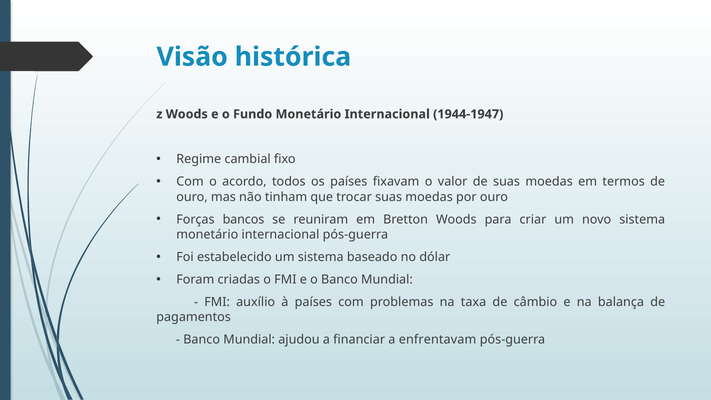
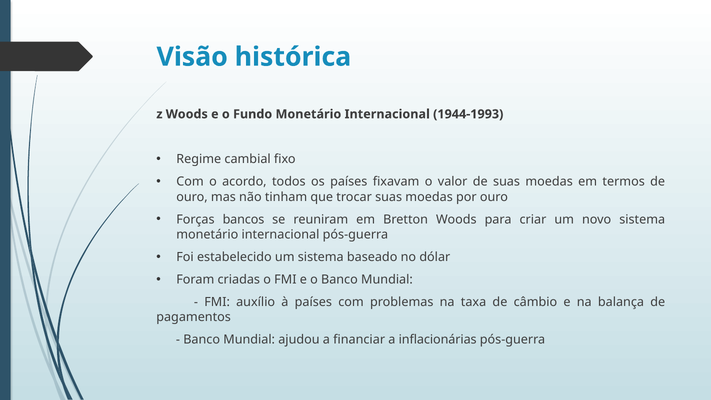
1944-1947: 1944-1947 -> 1944-1993 (468, 114)
enfrentavam: enfrentavam -> inflacionárias (438, 340)
